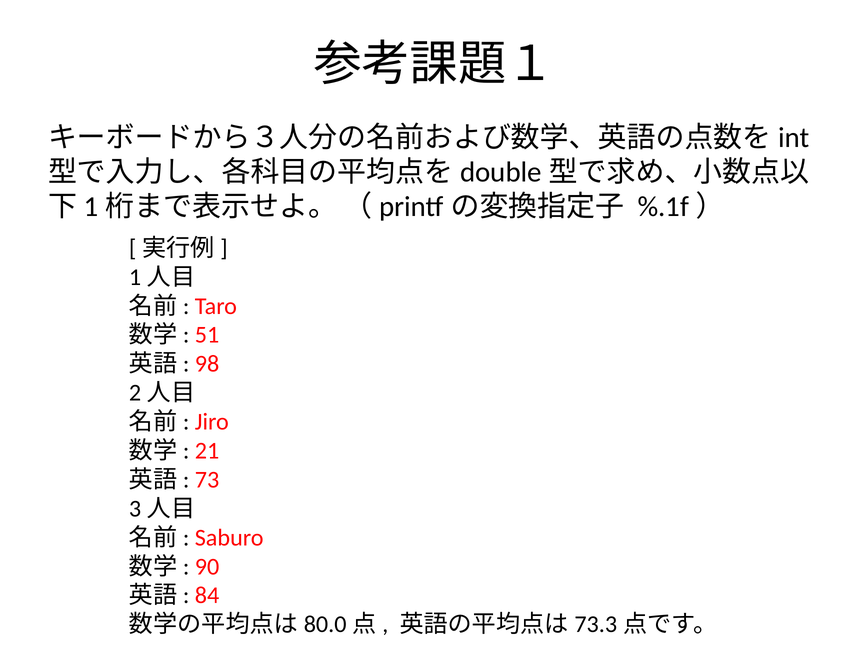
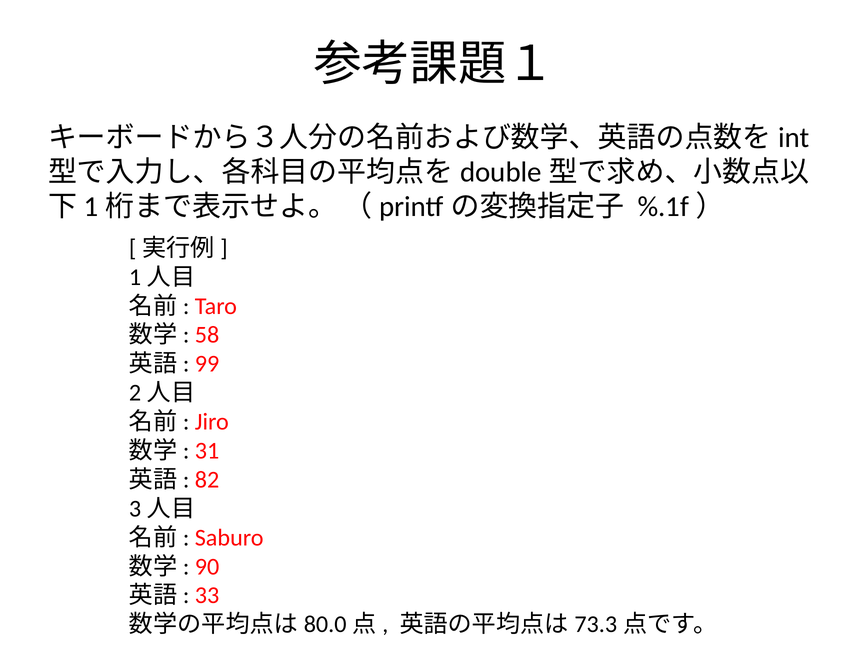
51: 51 -> 58 (207, 335)
98: 98 -> 99 (207, 364)
21: 21 -> 31 (207, 451)
73: 73 -> 82 (207, 480)
84: 84 -> 33 (207, 596)
